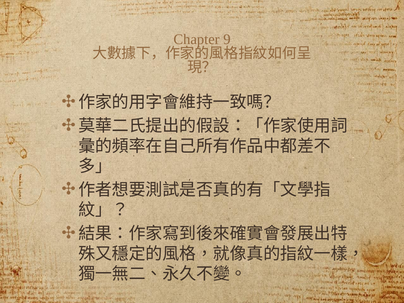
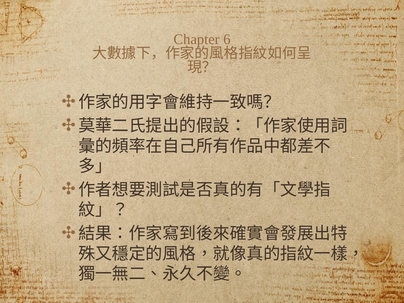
9: 9 -> 6 (227, 39)
